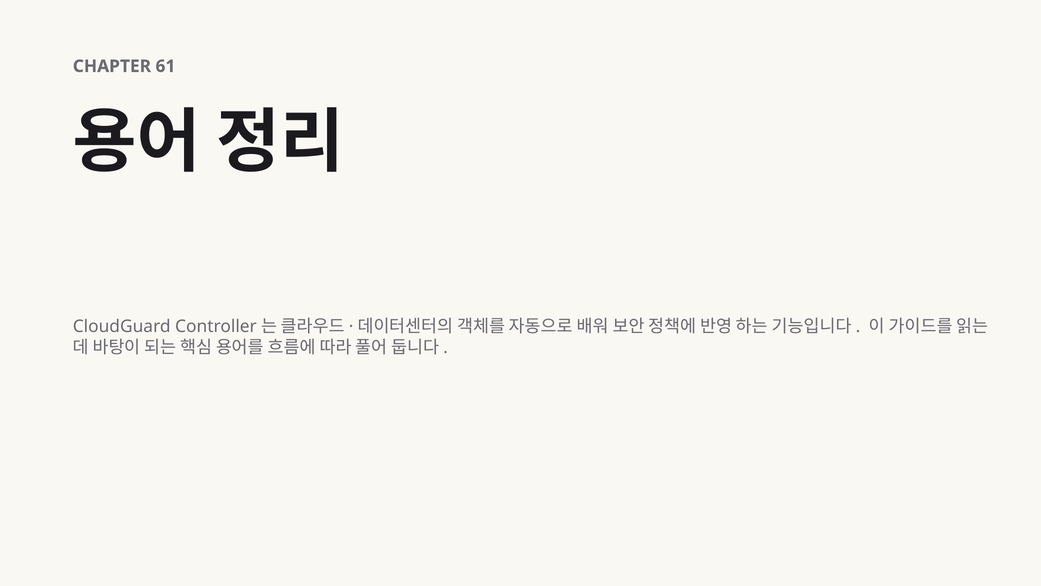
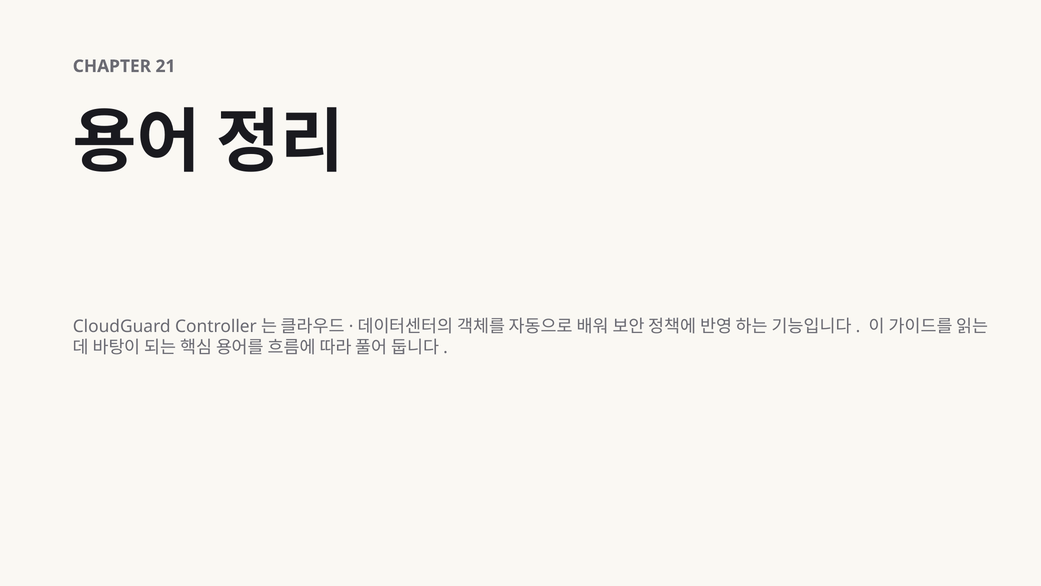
61: 61 -> 21 (165, 66)
